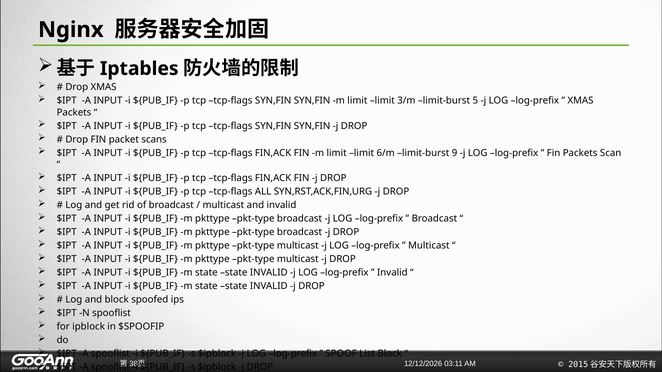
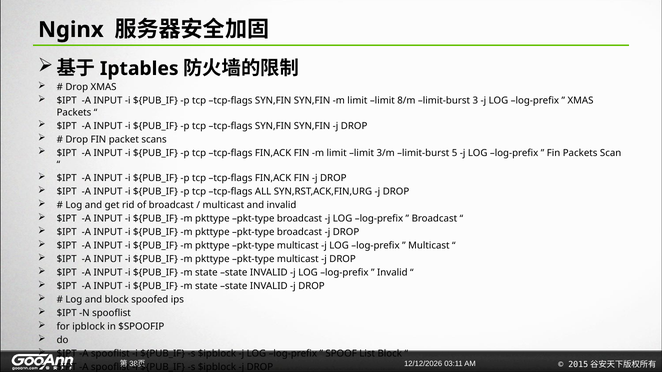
3/m: 3/m -> 8/m (406, 101)
5: 5 -> 3 (475, 101)
6/m: 6/m -> 3/m (386, 153)
9: 9 -> 5 (455, 153)
